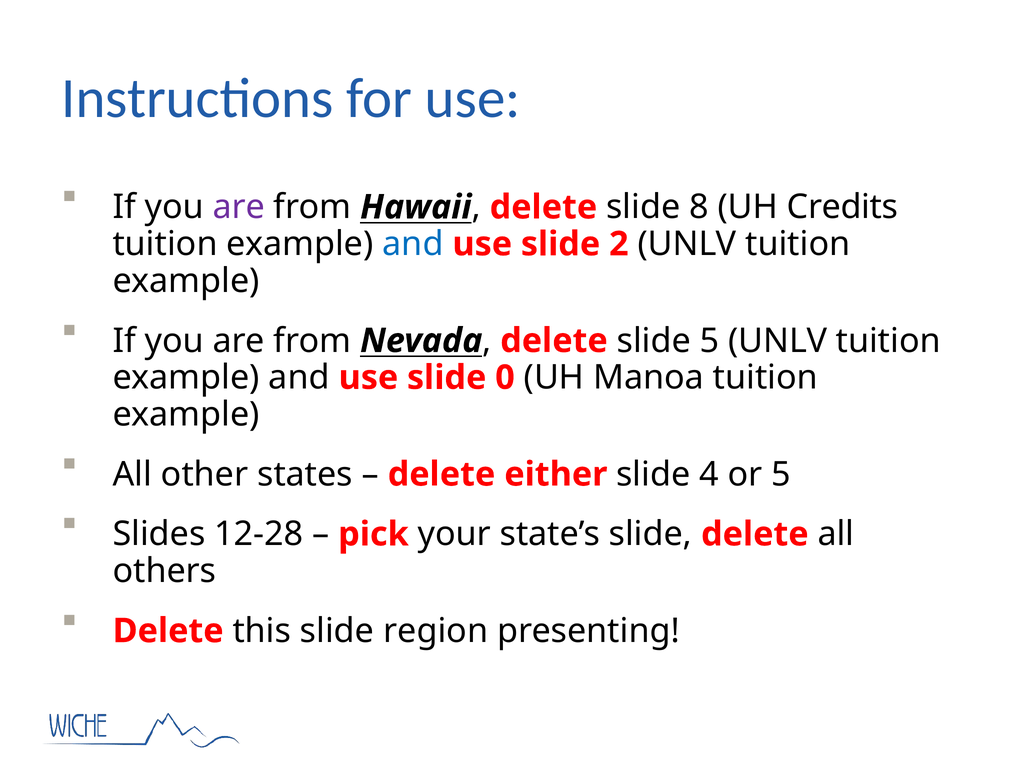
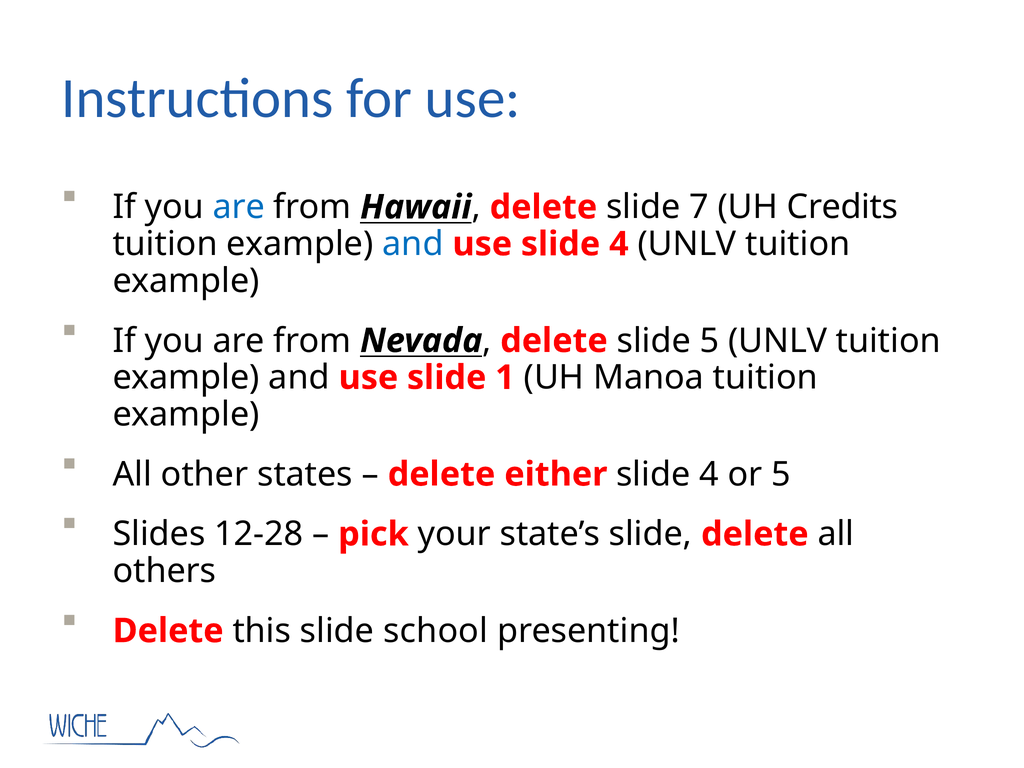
are colour: purple -> blue (239, 207)
8: 8 -> 7 (699, 207)
use slide 2: 2 -> 4 (619, 244)
0: 0 -> 1 (505, 378)
region: region -> school (436, 631)
